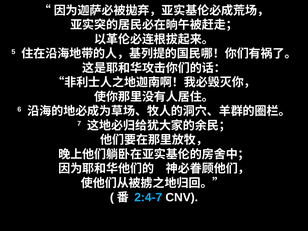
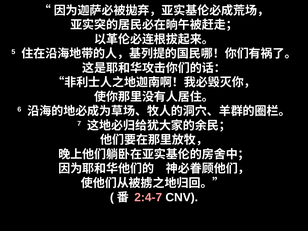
2:4-7 colour: light blue -> pink (148, 198)
